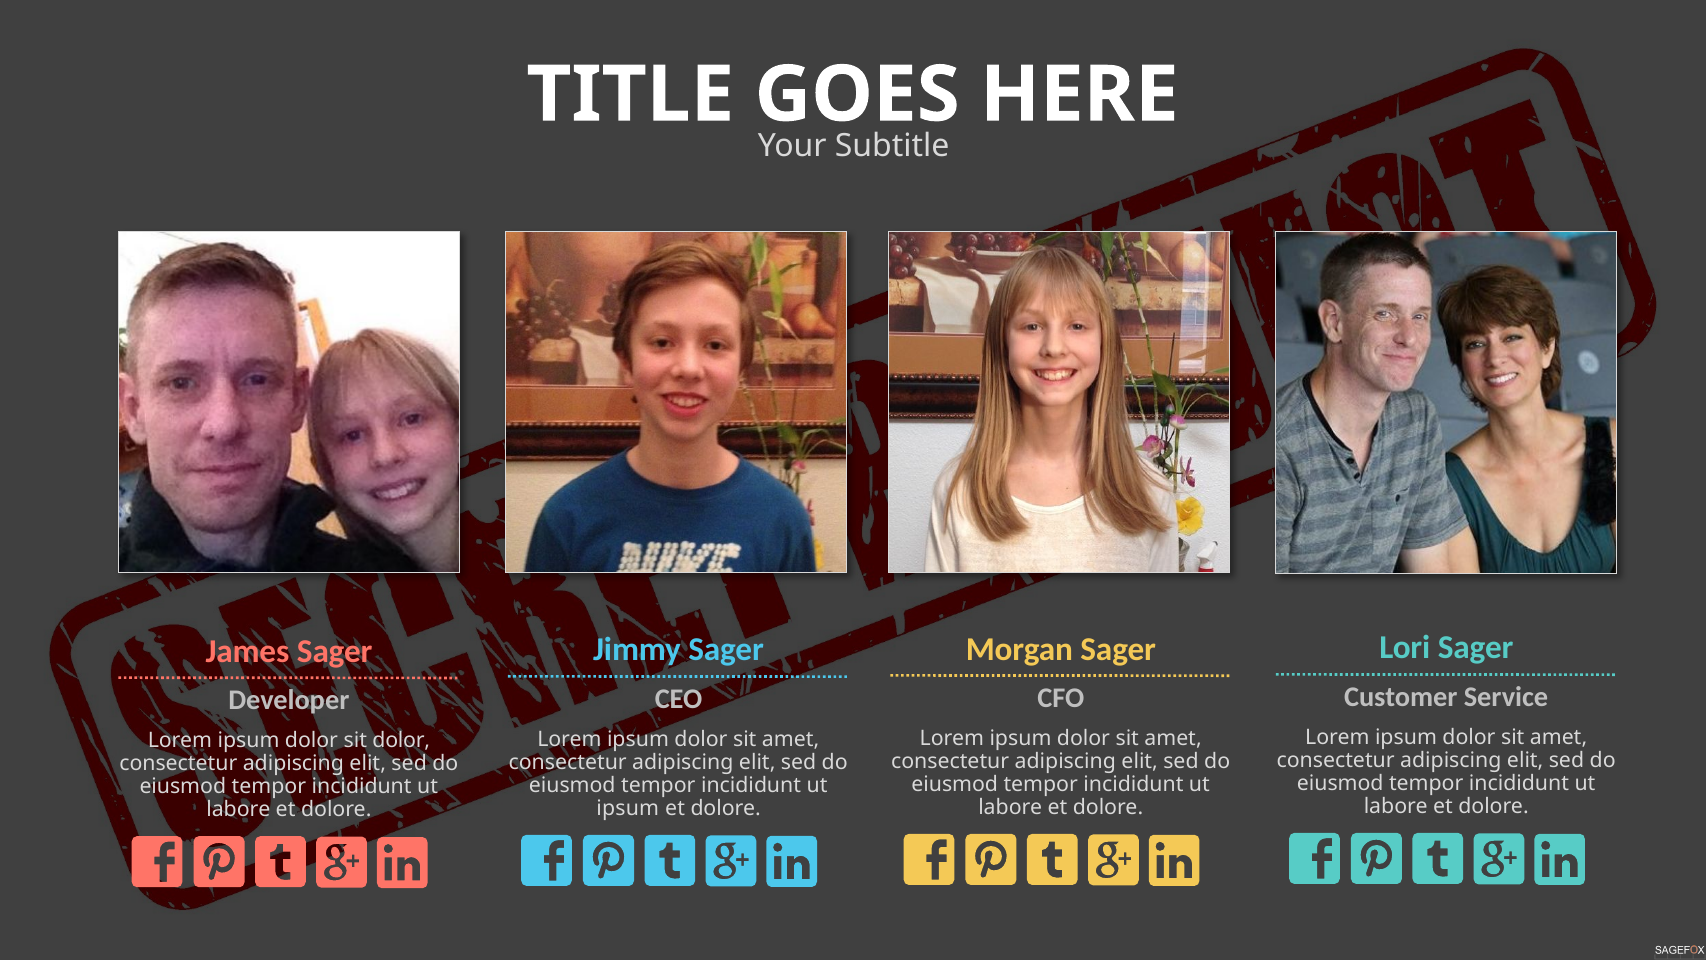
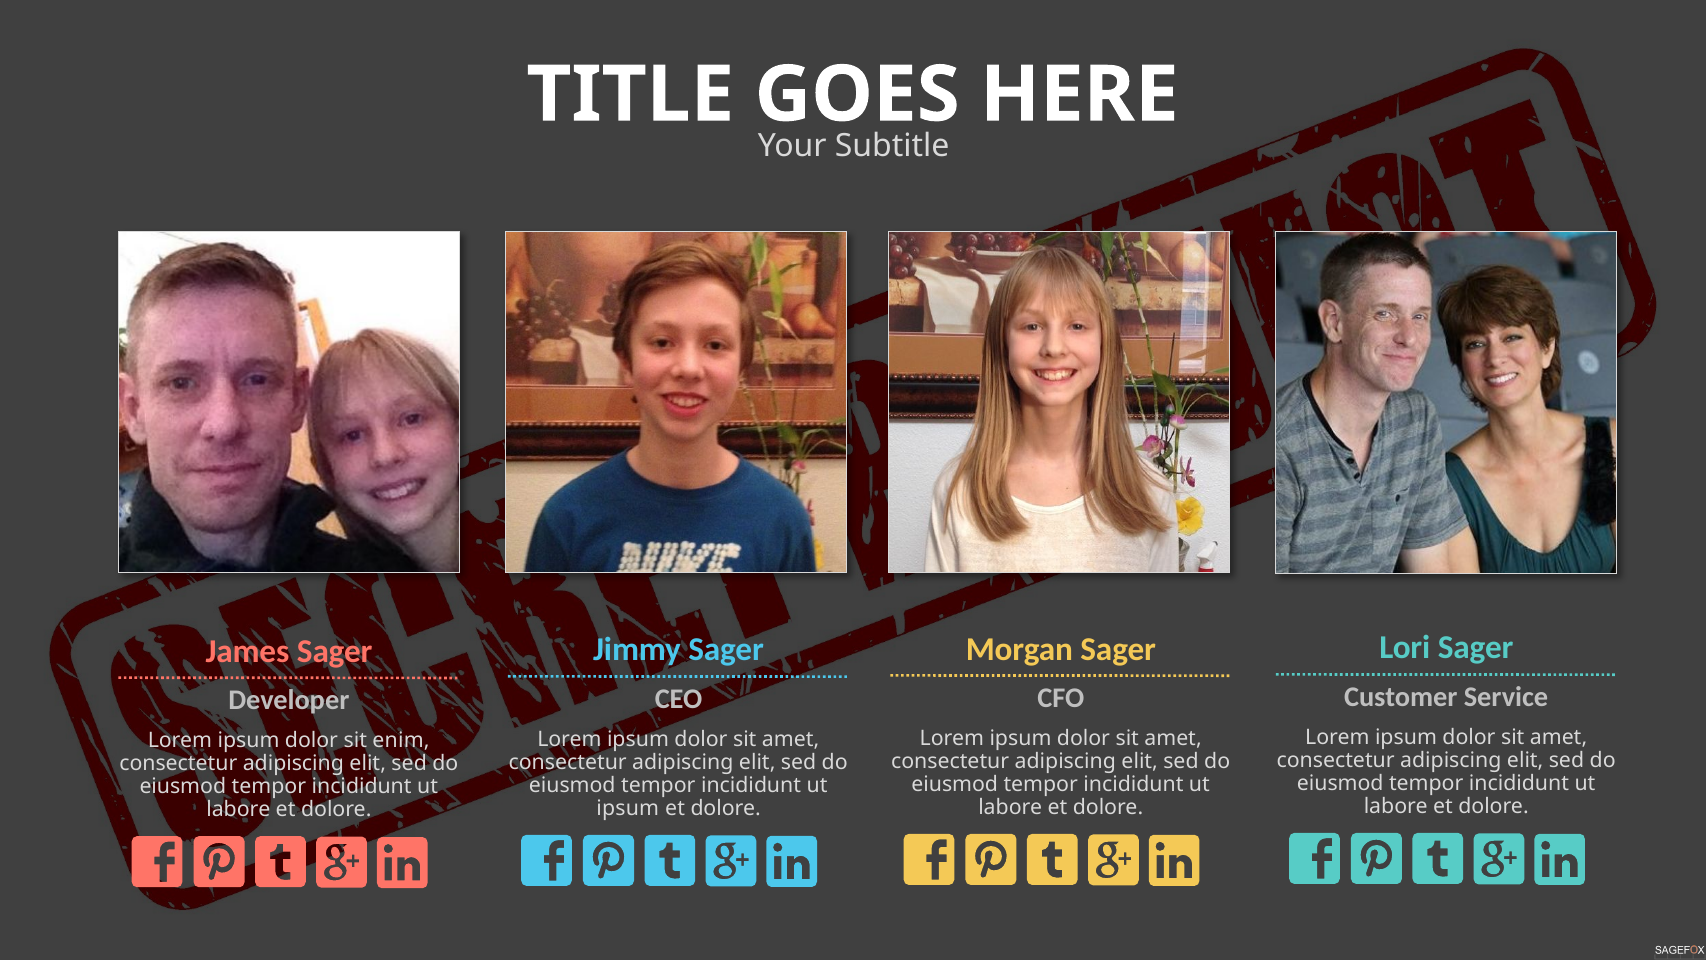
sit dolor: dolor -> enim (401, 740)
